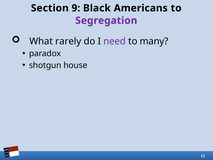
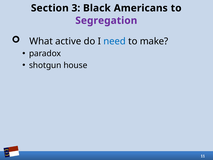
9: 9 -> 3 (76, 8)
rarely: rarely -> active (68, 41)
need colour: purple -> blue (115, 41)
many: many -> make (154, 41)
